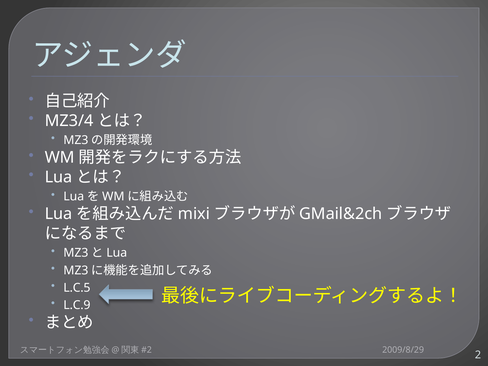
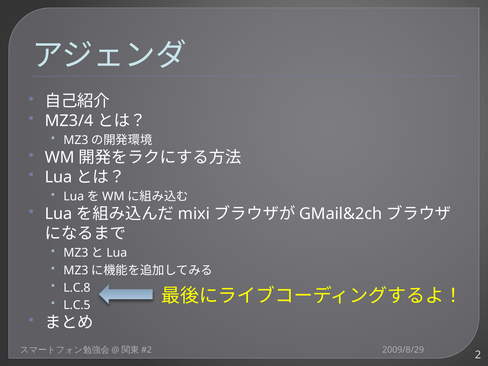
L.C.5: L.C.5 -> L.C.8 (77, 288)
L.C.9: L.C.9 -> L.C.5 (77, 305)
